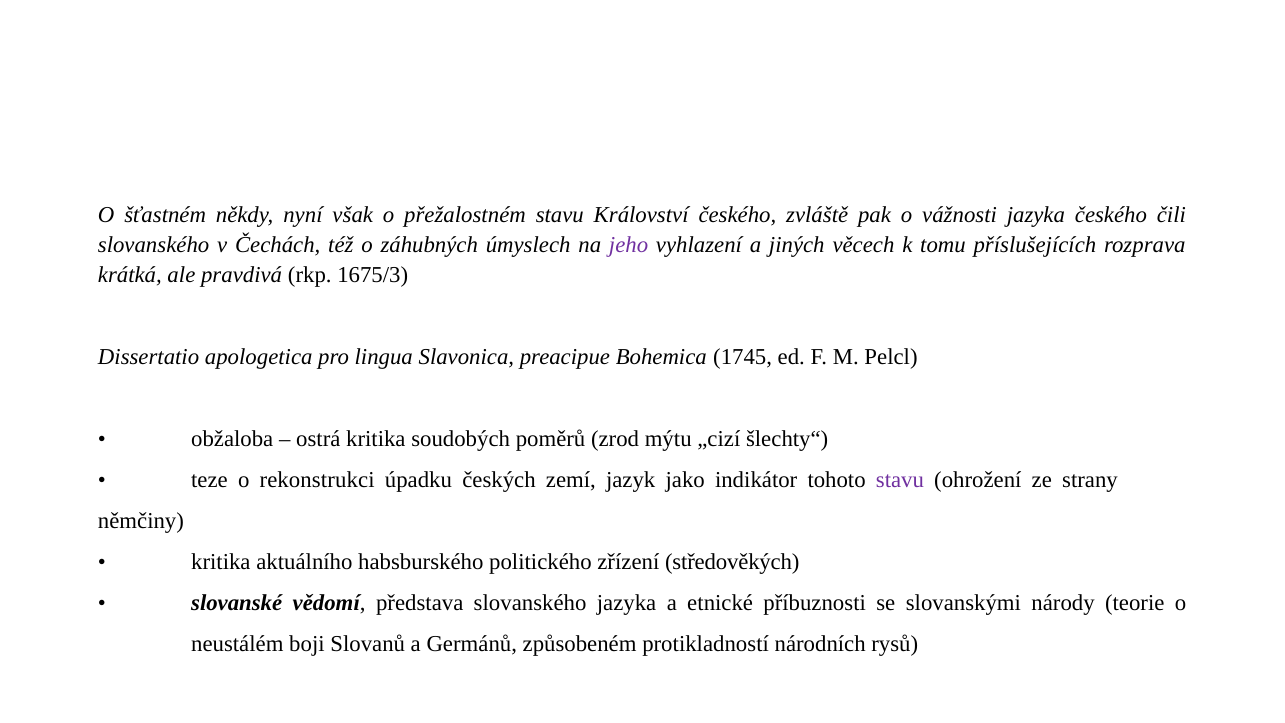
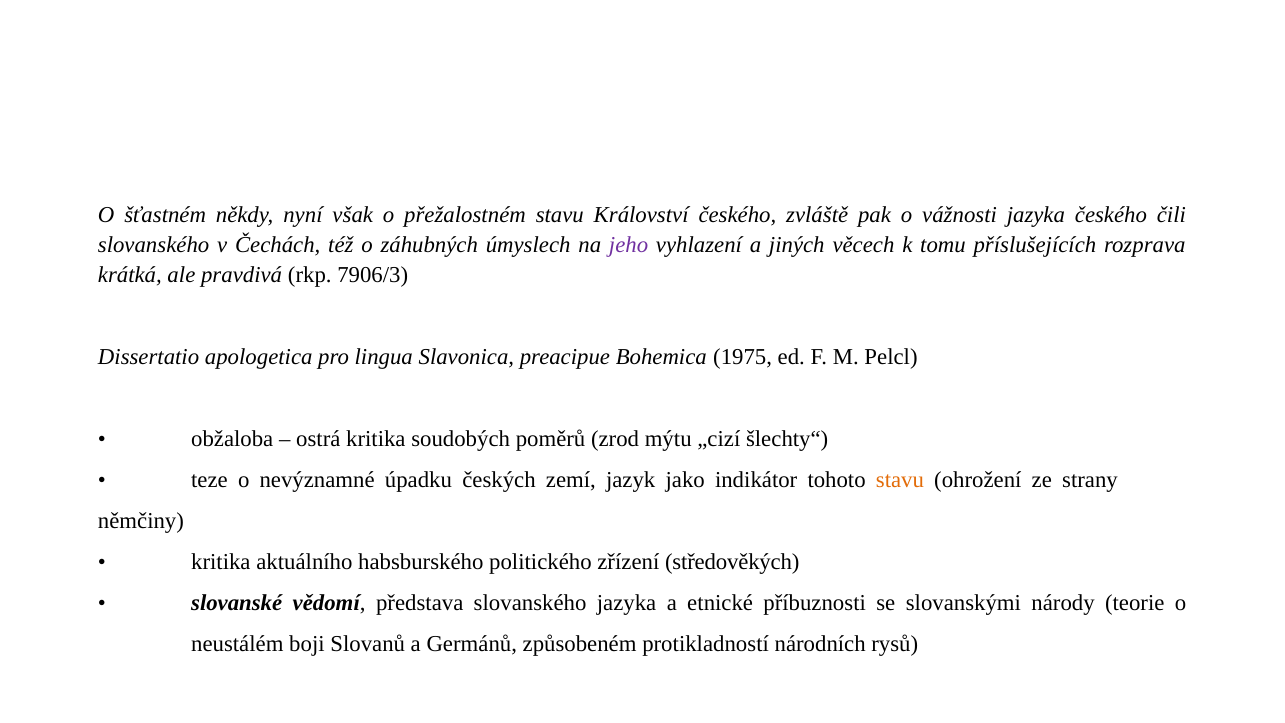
1675/3: 1675/3 -> 7906/3 (373, 275)
1745: 1745 -> 1975 (743, 357)
rekonstrukci: rekonstrukci -> nevýznamné (317, 480)
stavu colour: purple -> orange (900, 480)
